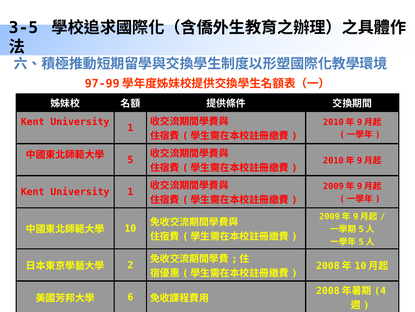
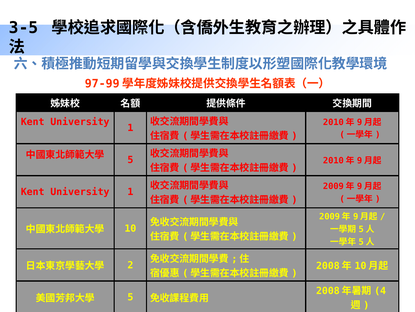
6: 6 -> 5 (130, 297)
